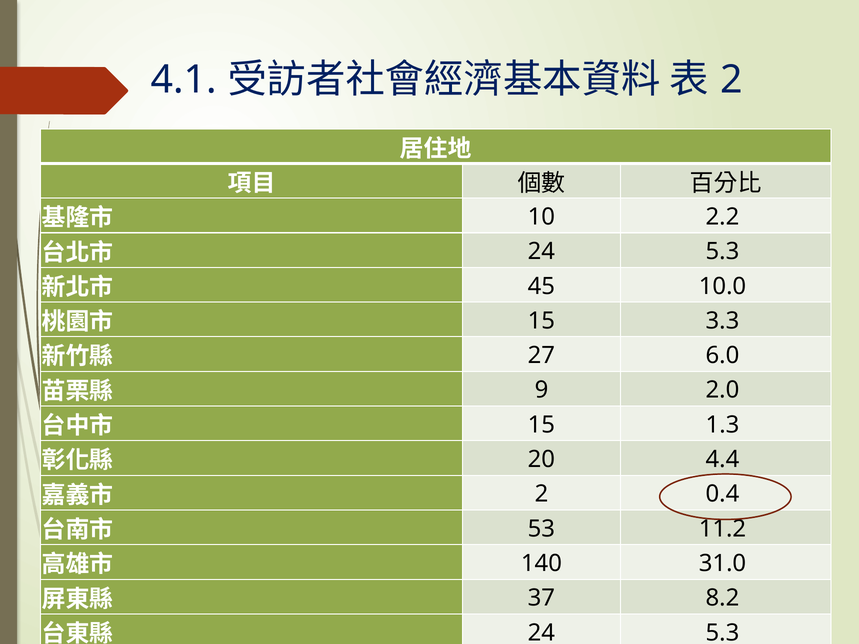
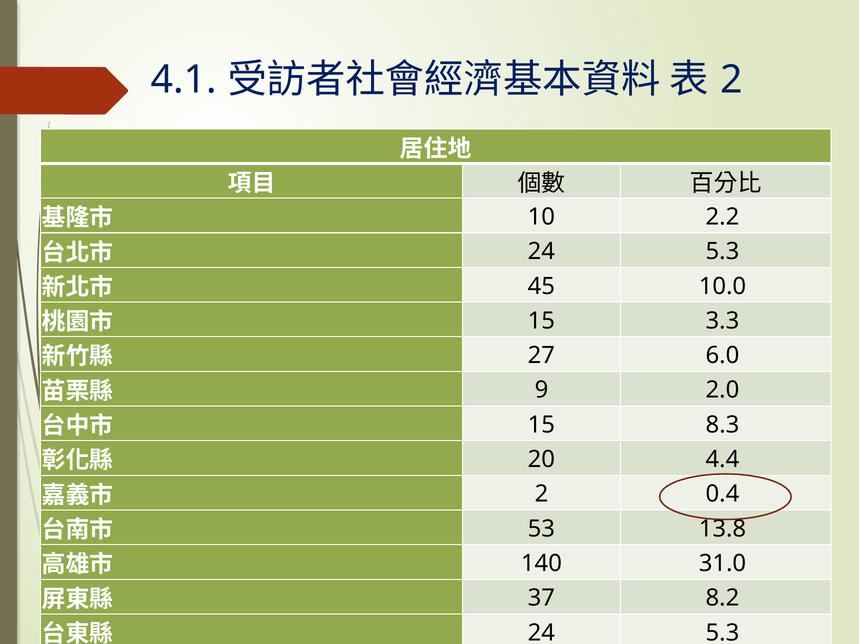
1.3: 1.3 -> 8.3 (722, 425)
11.2: 11.2 -> 13.8 (722, 529)
